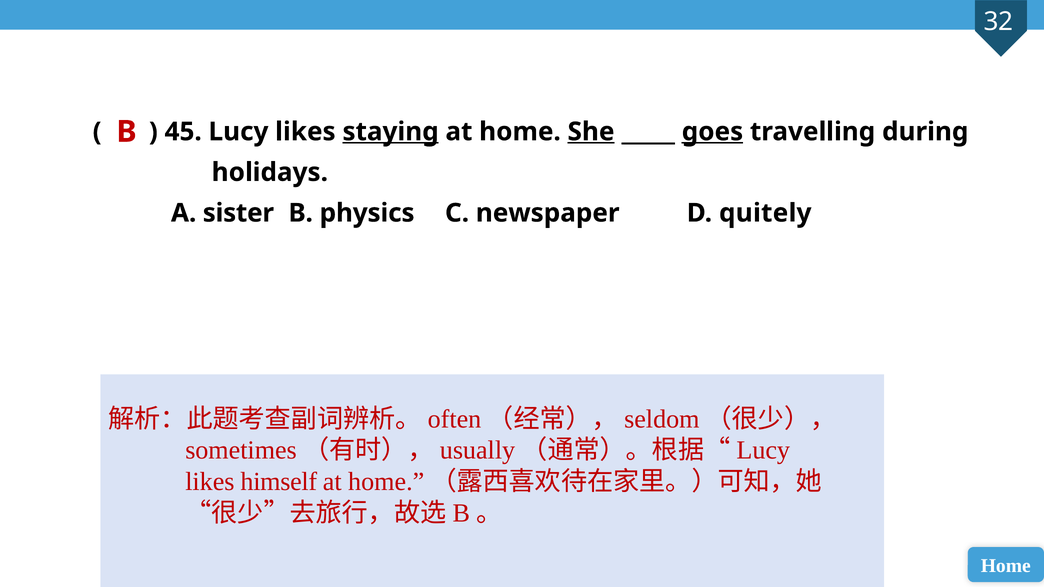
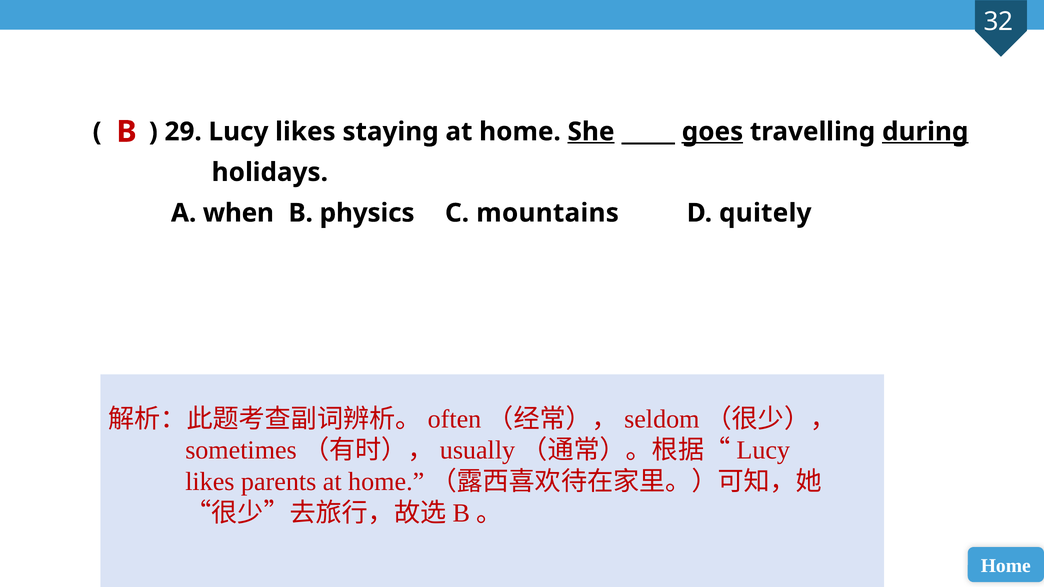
45: 45 -> 29 (183, 132)
staying underline: present -> none (391, 132)
during underline: none -> present (925, 132)
sister: sister -> when (238, 213)
newspaper: newspaper -> mountains (548, 213)
himself: himself -> parents (279, 482)
